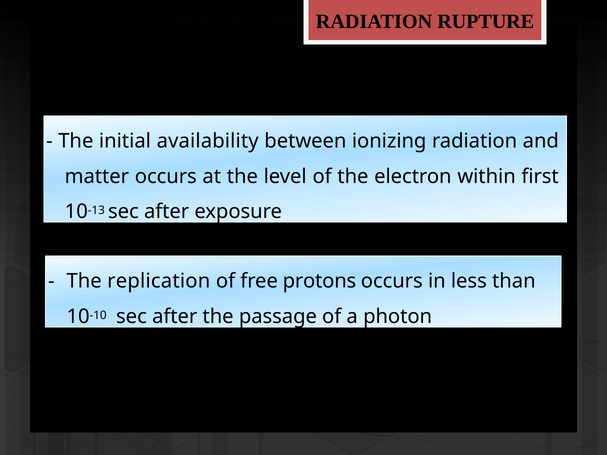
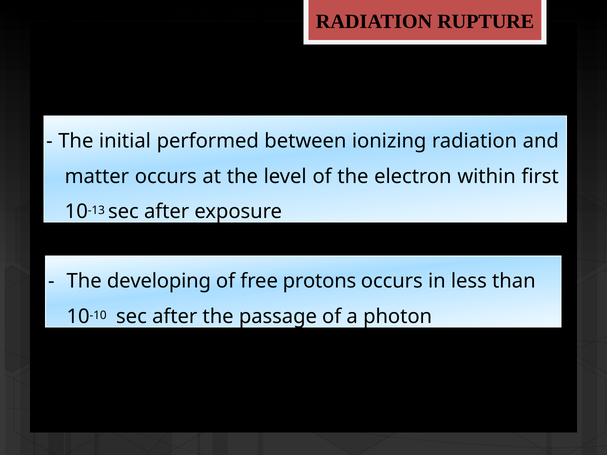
availability: availability -> performed (208, 141)
replication: replication -> developing (159, 281)
